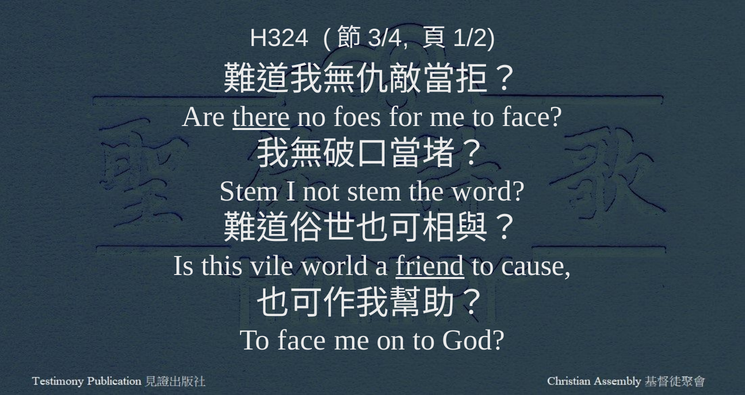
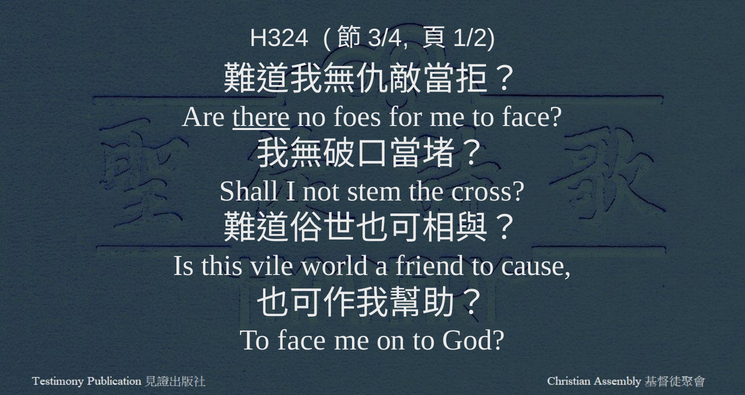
Stem: Stem -> Shall (249, 191)
word: word -> cross (488, 191)
friend underline: present -> none (430, 265)
